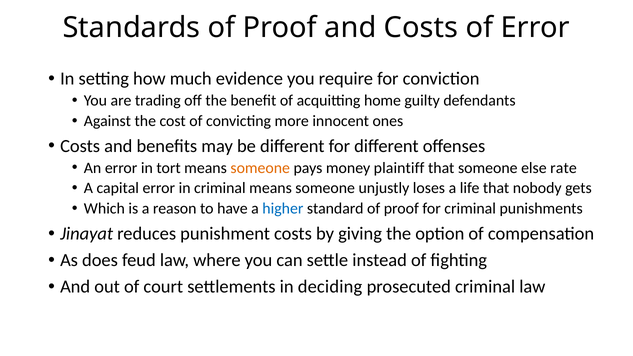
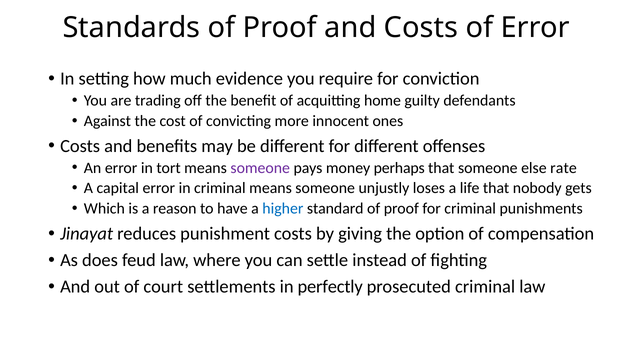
someone colour: orange -> purple (260, 168)
plaintiff: plaintiff -> perhaps (399, 168)
deciding: deciding -> perfectly (330, 287)
